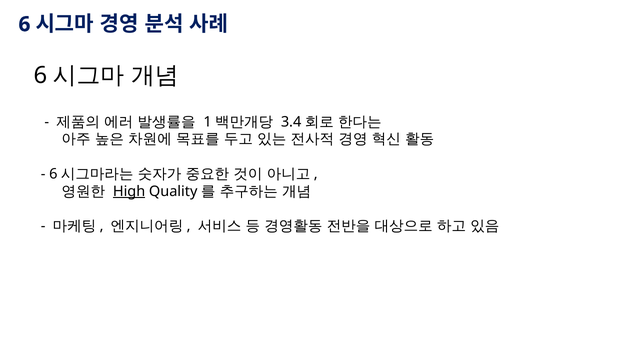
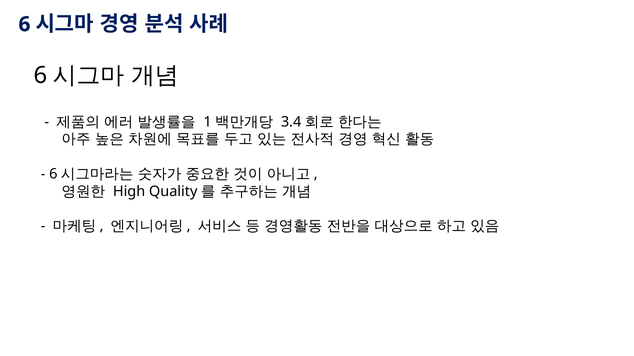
High underline: present -> none (129, 192)
